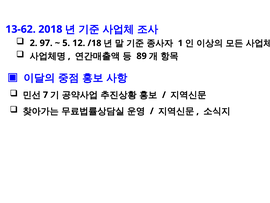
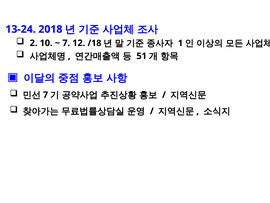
13-62: 13-62 -> 13-24 (21, 29)
97: 97 -> 10 (46, 43)
5: 5 -> 7 (66, 43)
89: 89 -> 51 (142, 56)
